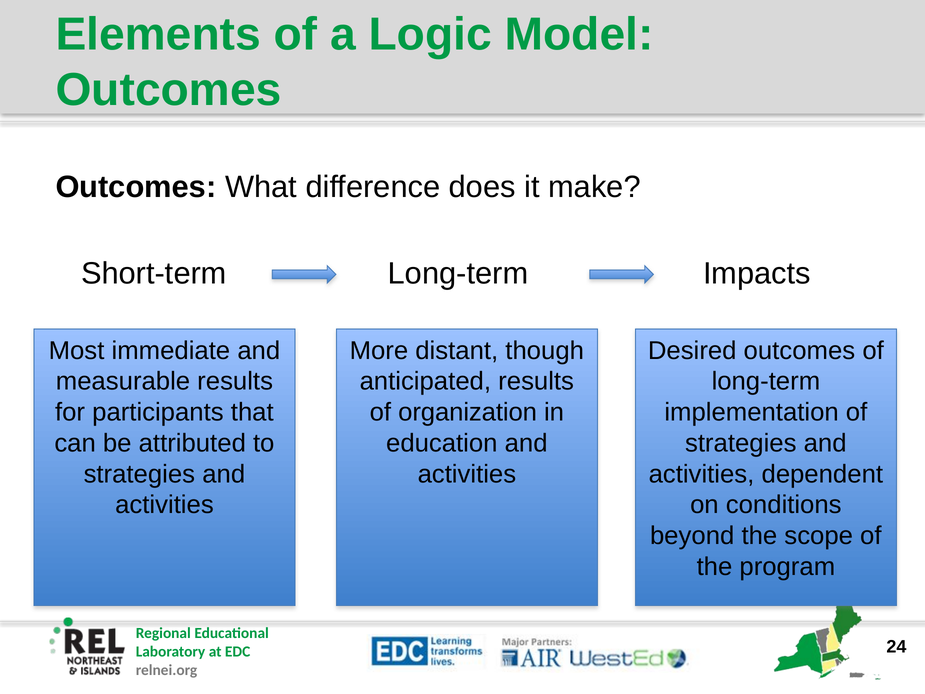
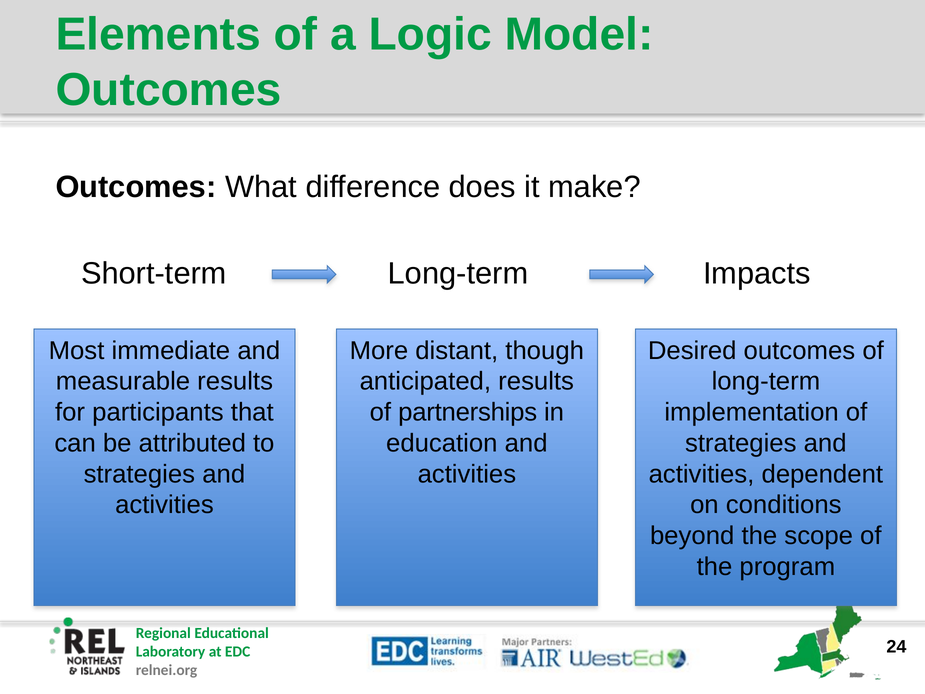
organization: organization -> partnerships (468, 412)
